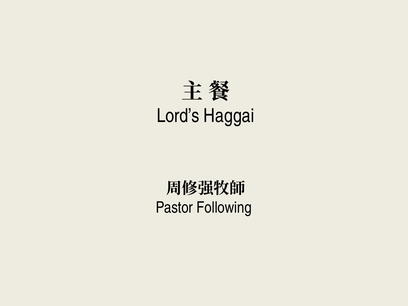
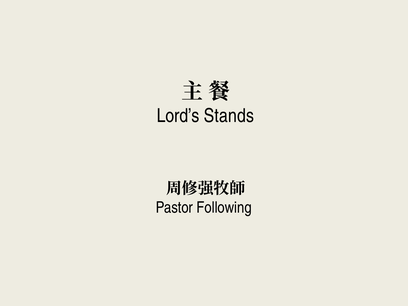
Haggai: Haggai -> Stands (229, 116)
